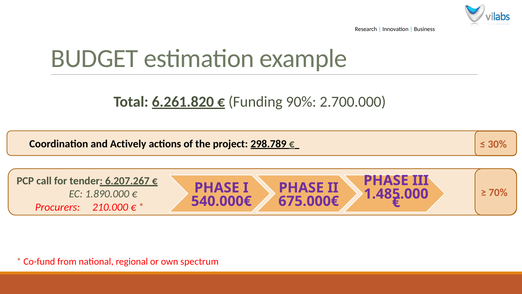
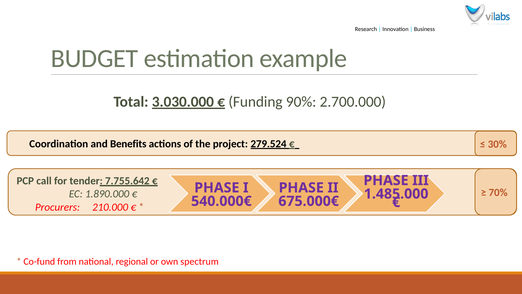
6.261.820: 6.261.820 -> 3.030.000 (183, 102)
Actively: Actively -> Benefits (128, 144)
298.789: 298.789 -> 279.524 (269, 144)
6.207.267: 6.207.267 -> 7.755.642 (127, 181)
